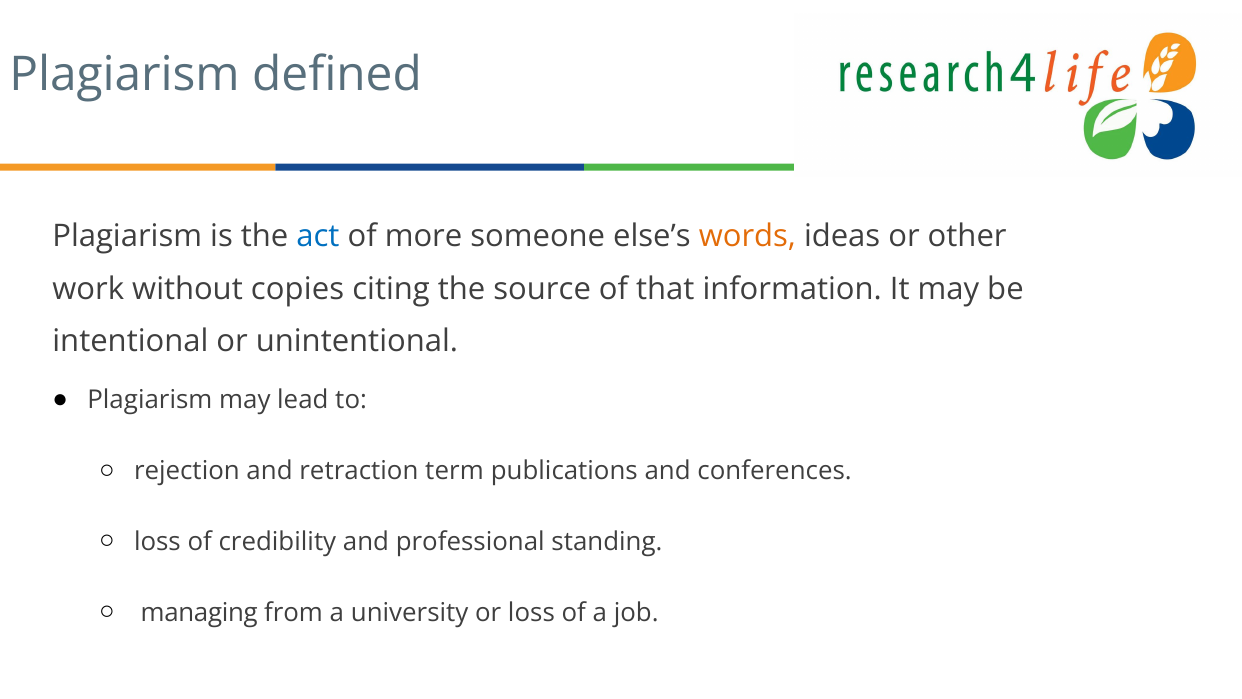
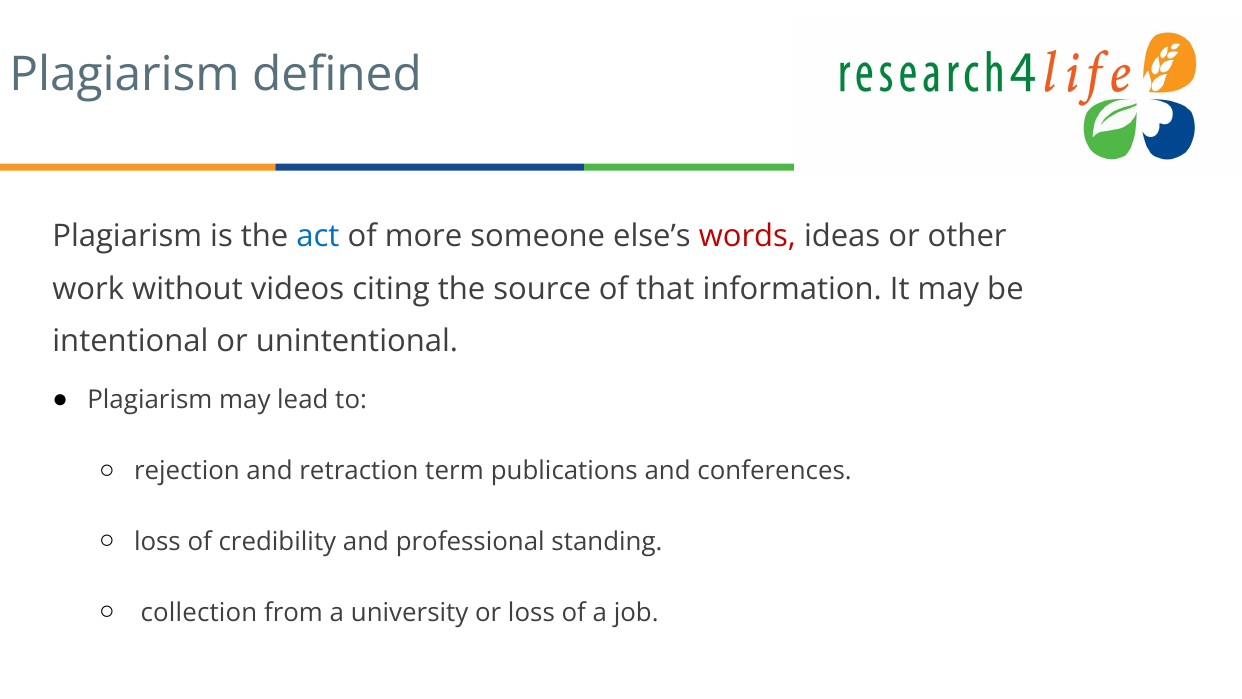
words colour: orange -> red (747, 237)
copies: copies -> videos (298, 289)
managing: managing -> collection (199, 612)
